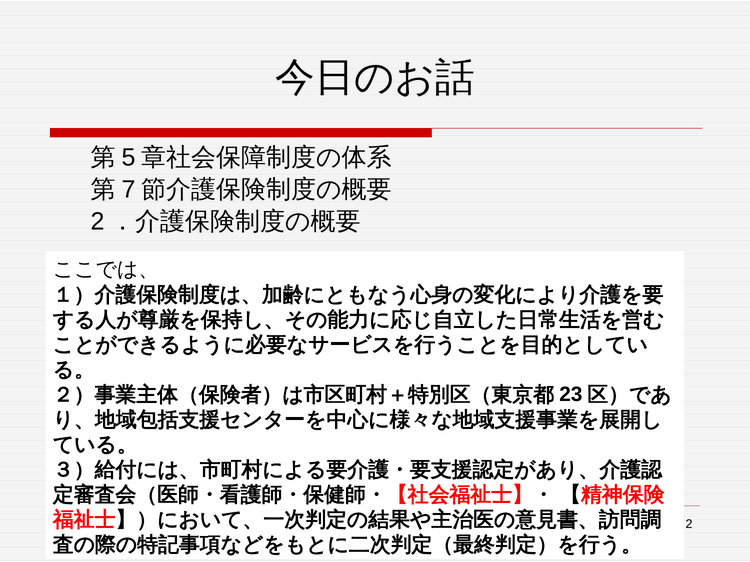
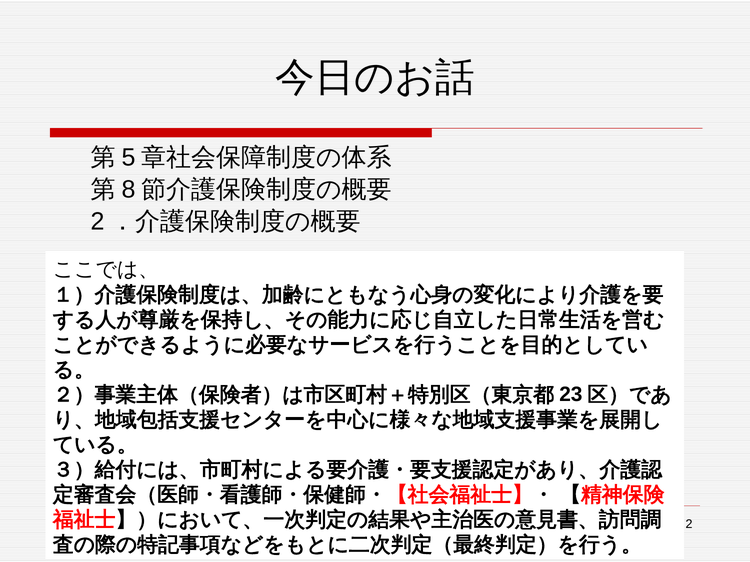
7: 7 -> 8 (129, 190)
